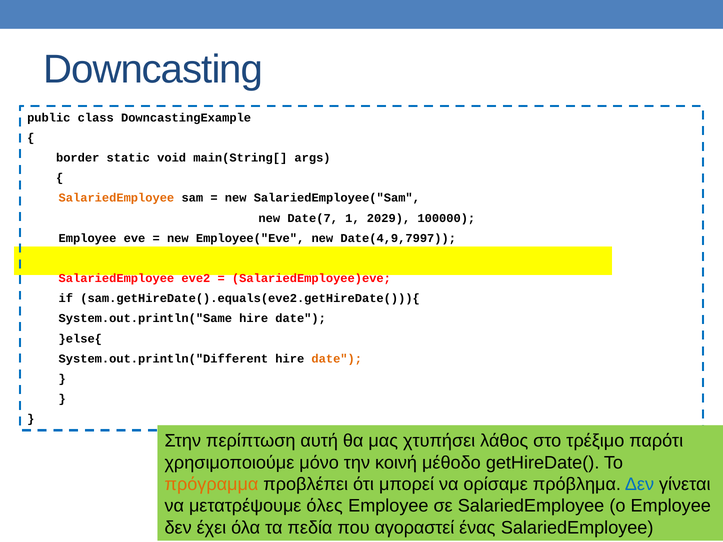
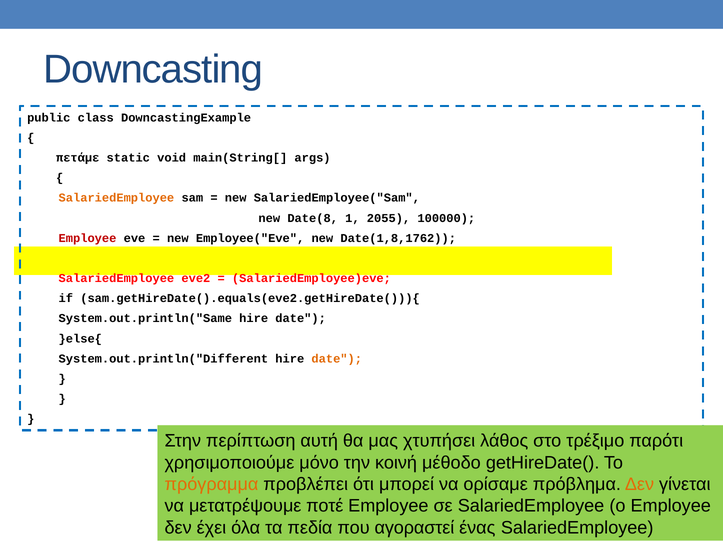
border: border -> πετάμε (78, 158)
Date(7: Date(7 -> Date(8 (313, 218)
2029: 2029 -> 2055 (389, 218)
Employee colour: black -> red (88, 238)
Date(4,9,7997: Date(4,9,7997 -> Date(1,8,1762 (398, 238)
Δεν colour: blue -> orange (639, 484)
όλες: όλες -> ποτέ (325, 506)
